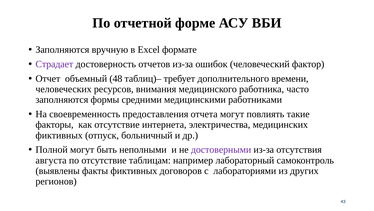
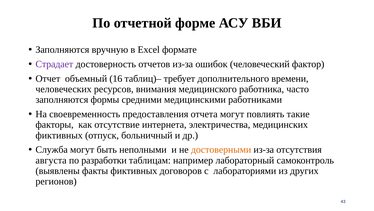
48: 48 -> 16 (116, 78)
Полной: Полной -> Служба (52, 149)
достоверными colour: purple -> orange (221, 149)
по отсутствие: отсутствие -> разработки (104, 160)
